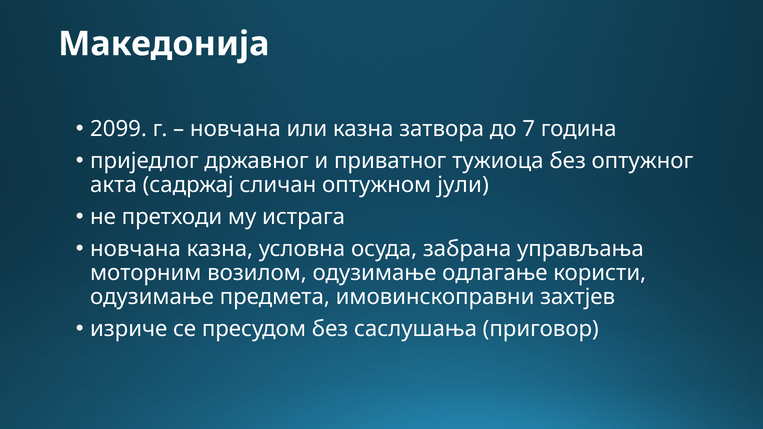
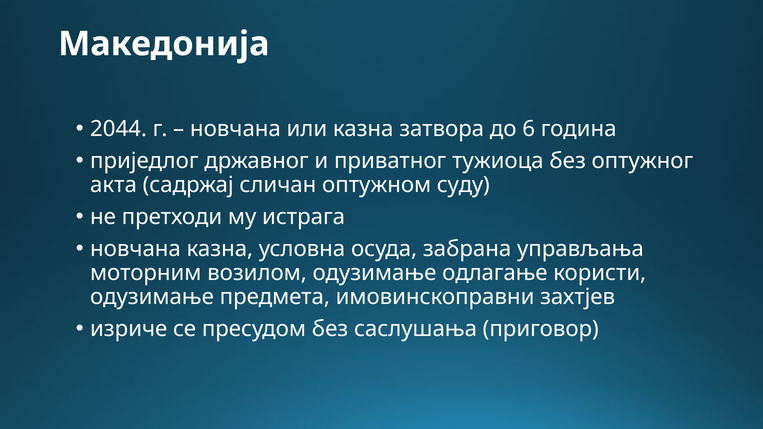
2099: 2099 -> 2044 (119, 129)
7: 7 -> 6 (529, 129)
јули: јули -> суду (463, 185)
